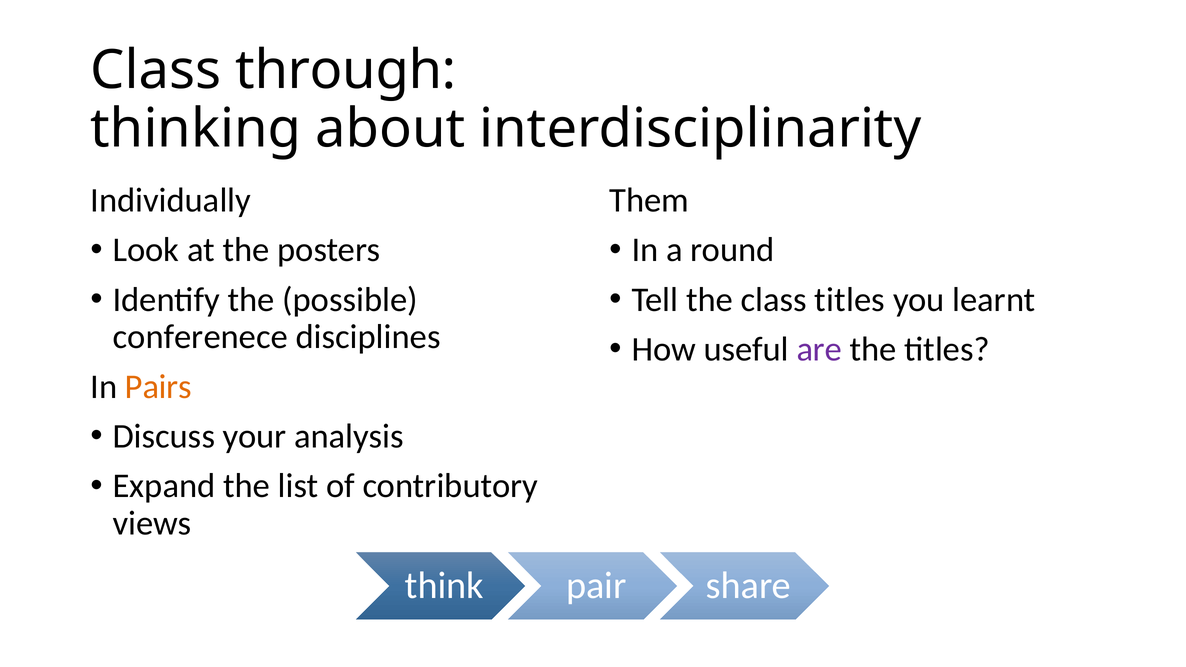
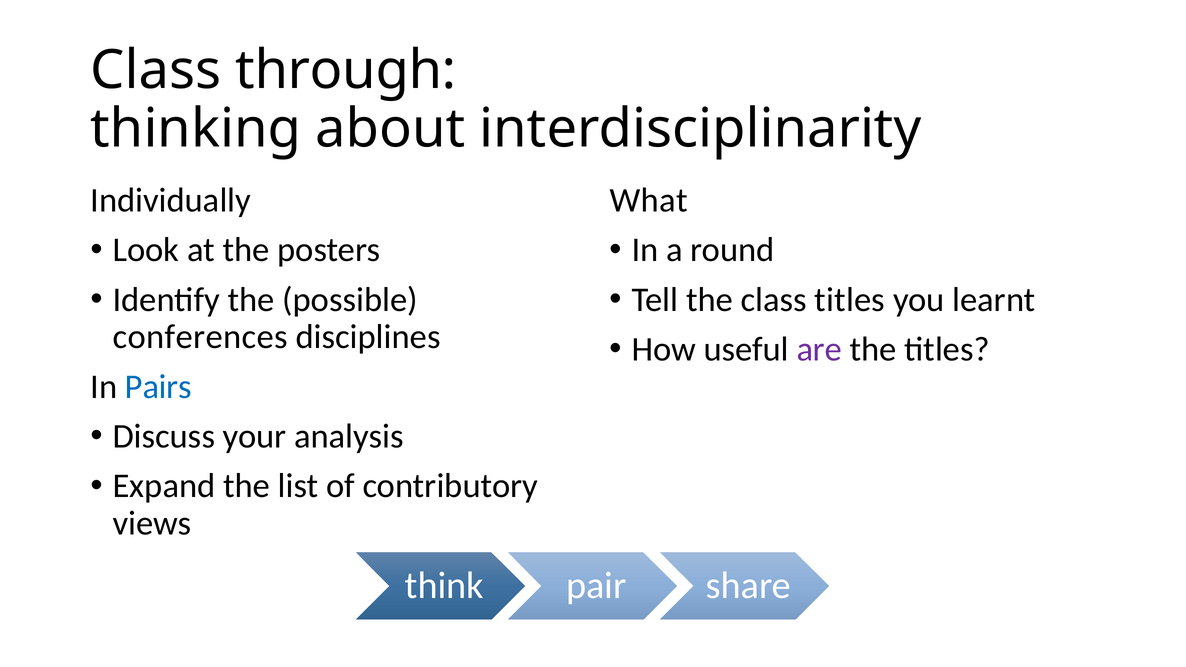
Them: Them -> What (649, 200)
conferenece: conferenece -> conferences (200, 337)
Pairs colour: orange -> blue (158, 387)
